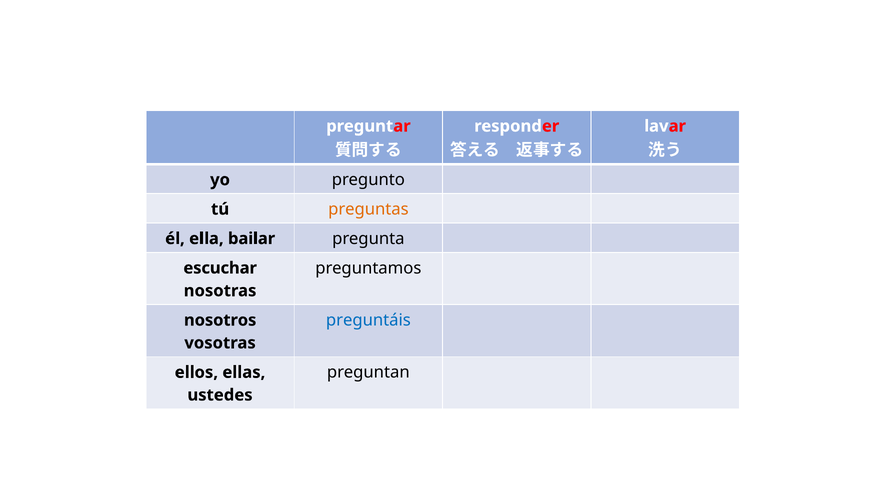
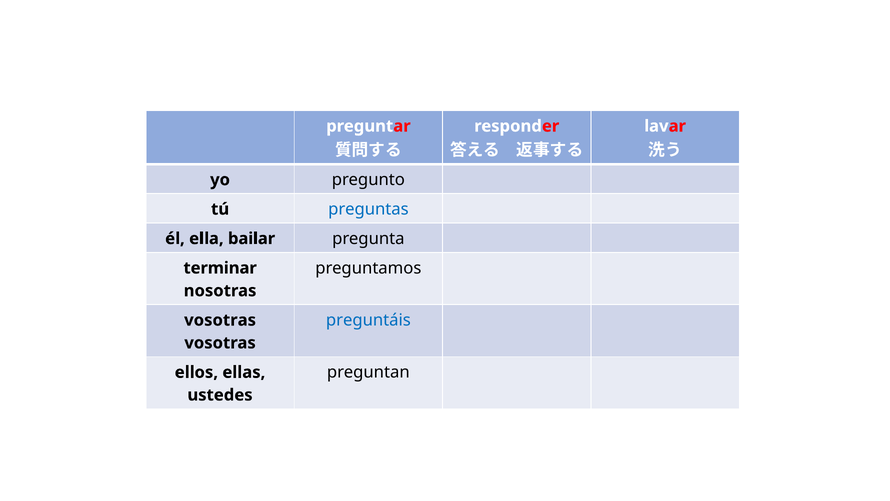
preguntas colour: orange -> blue (368, 209)
escuchar: escuchar -> terminar (220, 268)
nosotros: nosotros -> vosotras (220, 320)
